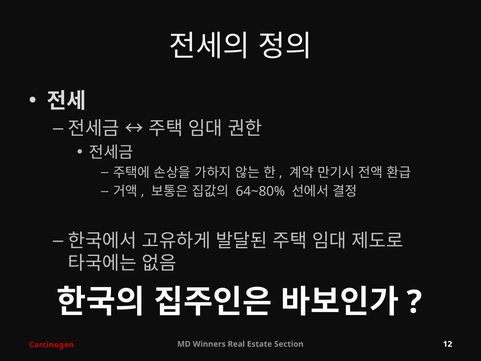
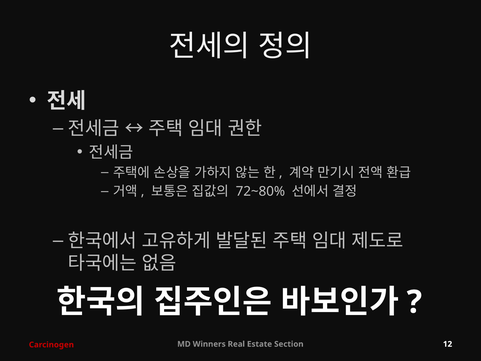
64~80%: 64~80% -> 72~80% (260, 191)
